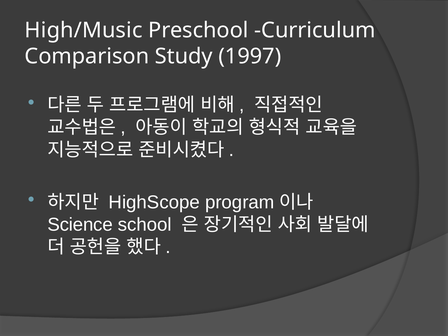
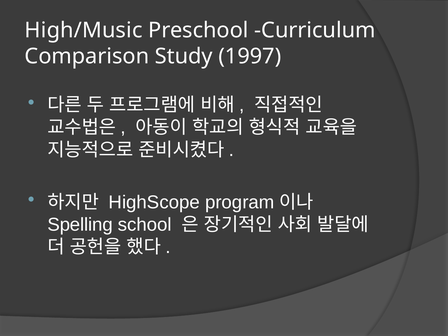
Science: Science -> Spelling (80, 225)
